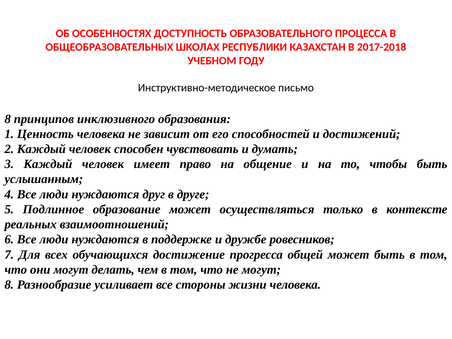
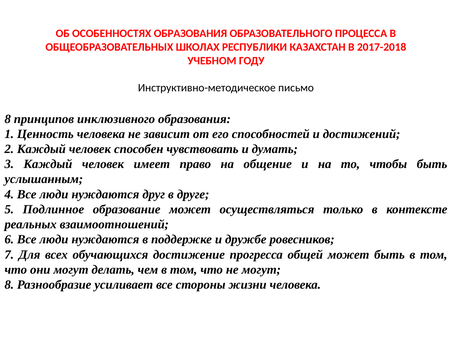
ОСОБЕННОСТЯХ ДОСТУПНОСТЬ: ДОСТУПНОСТЬ -> ОБРАЗОВАНИЯ (190, 33)
